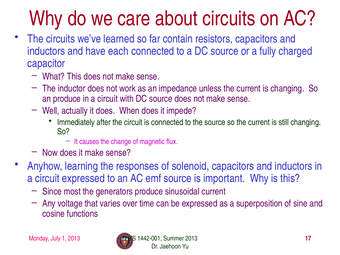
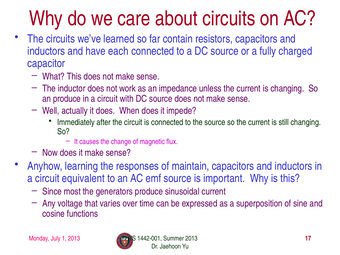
solenoid: solenoid -> maintain (191, 166)
circuit expressed: expressed -> equivalent (83, 178)
